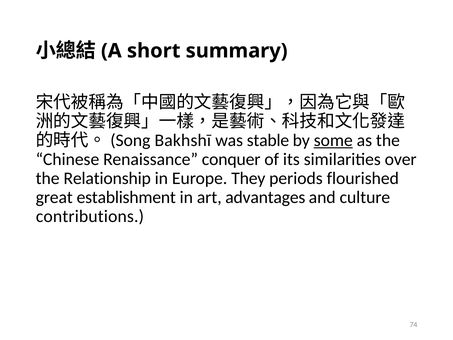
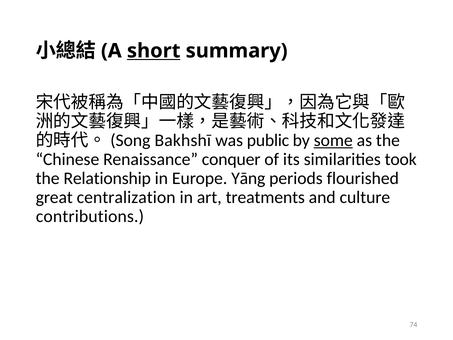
short underline: none -> present (154, 51)
stable: stable -> public (268, 140)
over: over -> took (401, 159)
They: They -> Yāng (248, 178)
establishment: establishment -> centralization (126, 197)
advantages: advantages -> treatments (265, 197)
